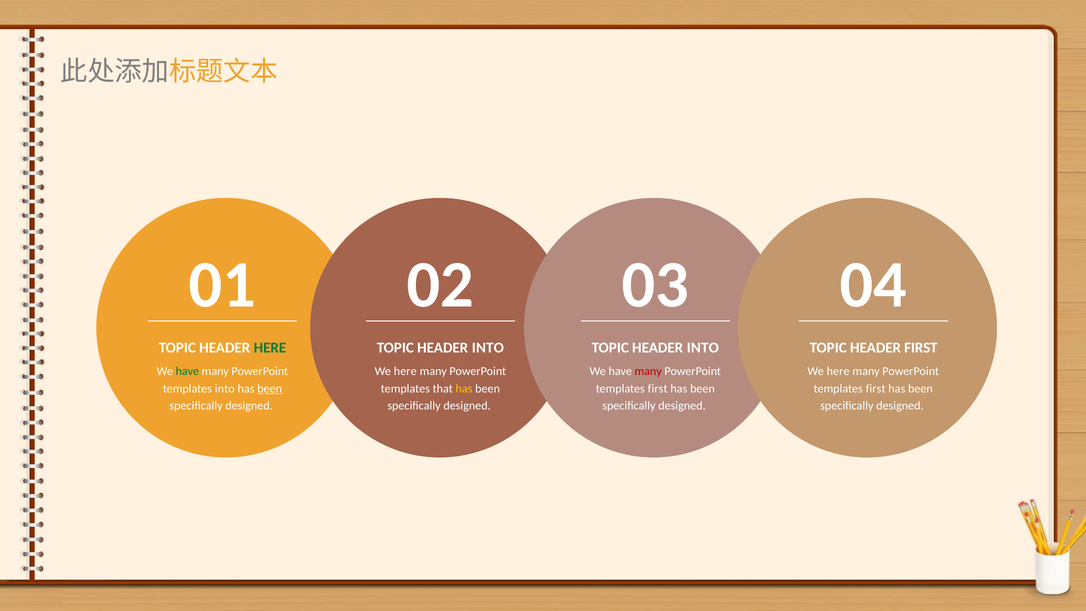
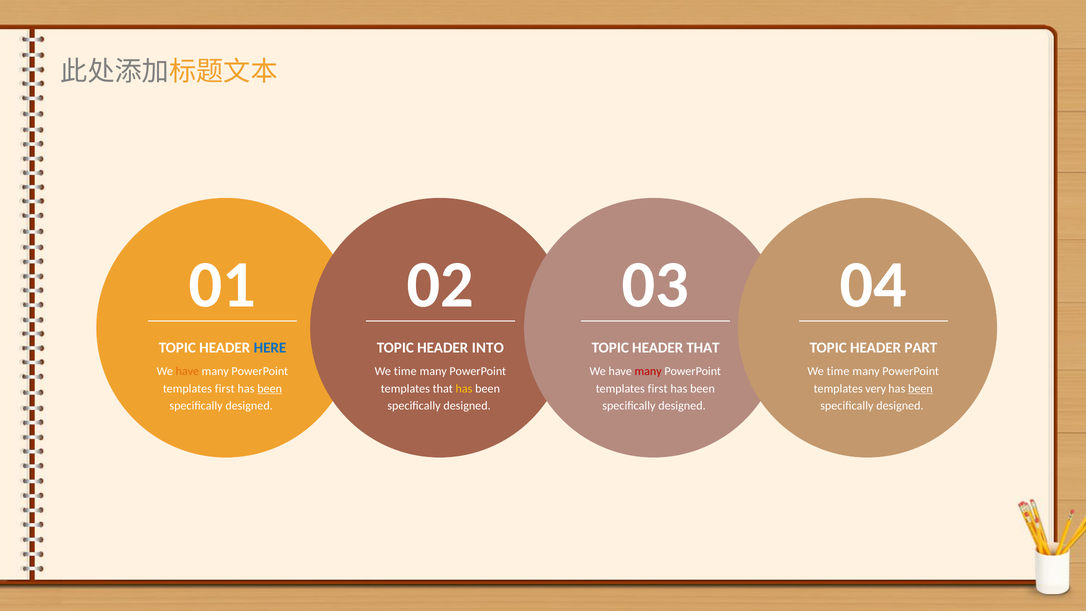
HERE colour: green -> blue (270, 348)
INTO: INTO -> THAT (703, 348)
HEADER FIRST: FIRST -> PART (921, 348)
have colour: green -> orange (187, 371)
here: here -> time (405, 371)
here: here -> time (838, 371)
into: into -> first (225, 389)
first: first -> very (876, 389)
been underline: none -> present (920, 389)
